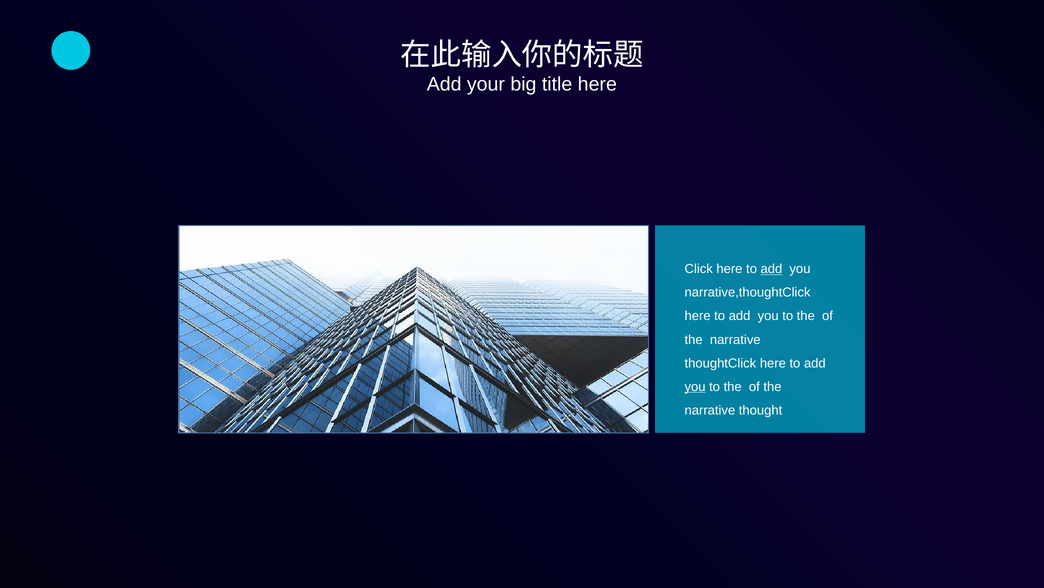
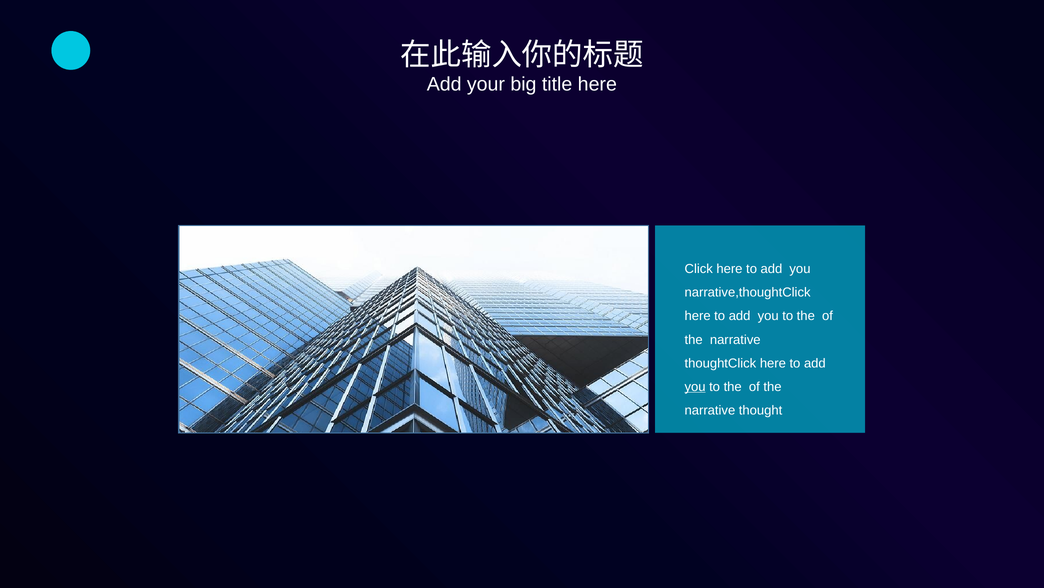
add underline: present -> none (771, 269)
